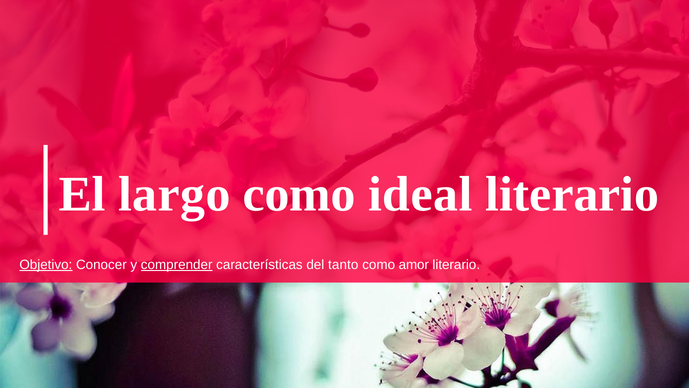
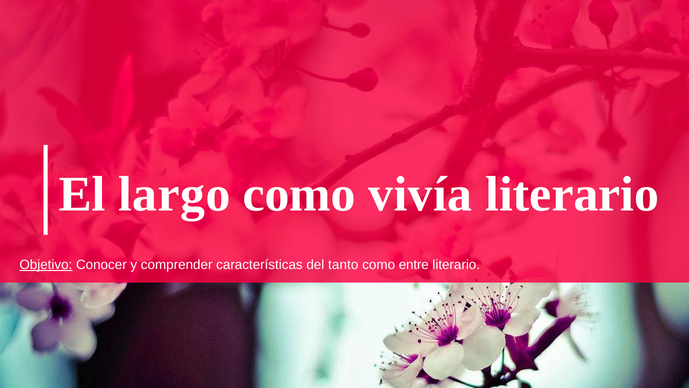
ideal: ideal -> vivía (420, 194)
comprender underline: present -> none (177, 265)
amor: amor -> entre (414, 265)
